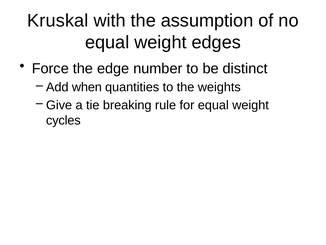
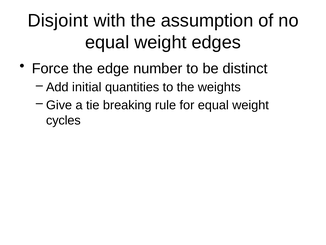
Kruskal: Kruskal -> Disjoint (58, 21)
when: when -> initial (87, 87)
